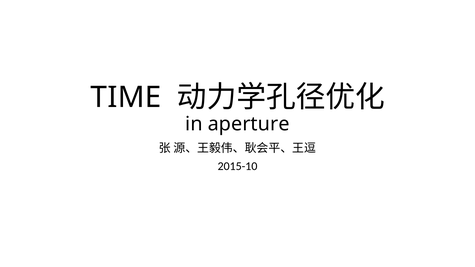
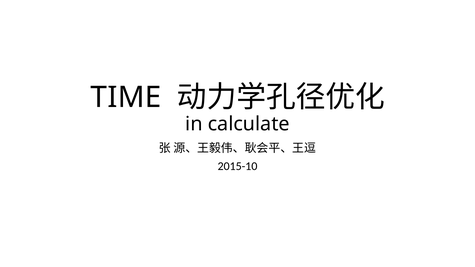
aperture: aperture -> calculate (249, 124)
